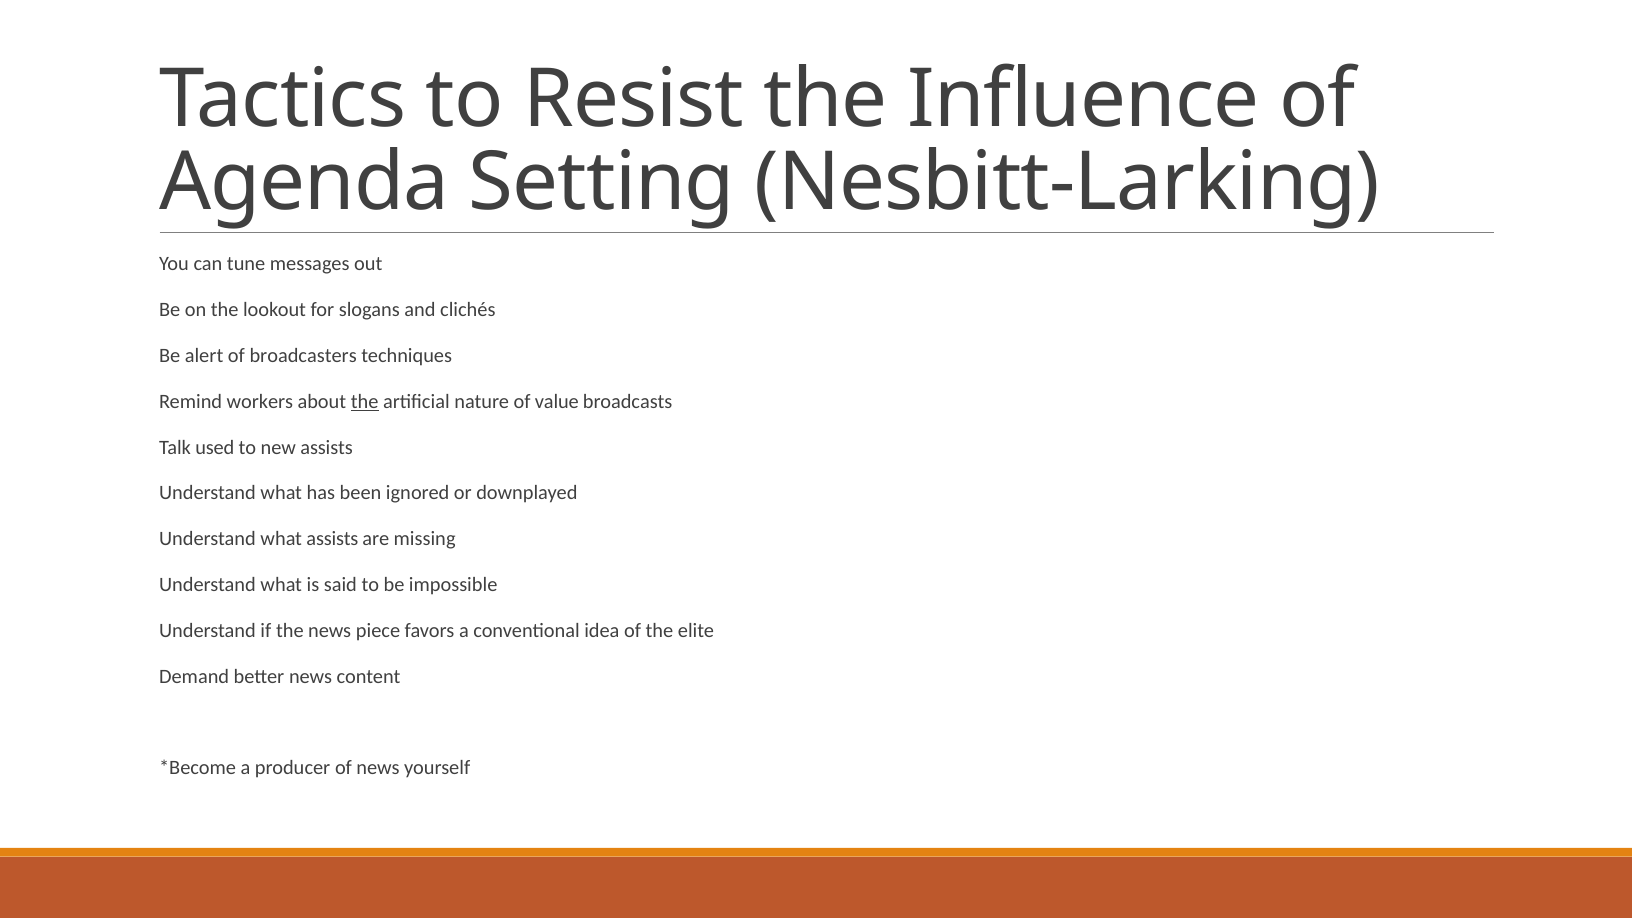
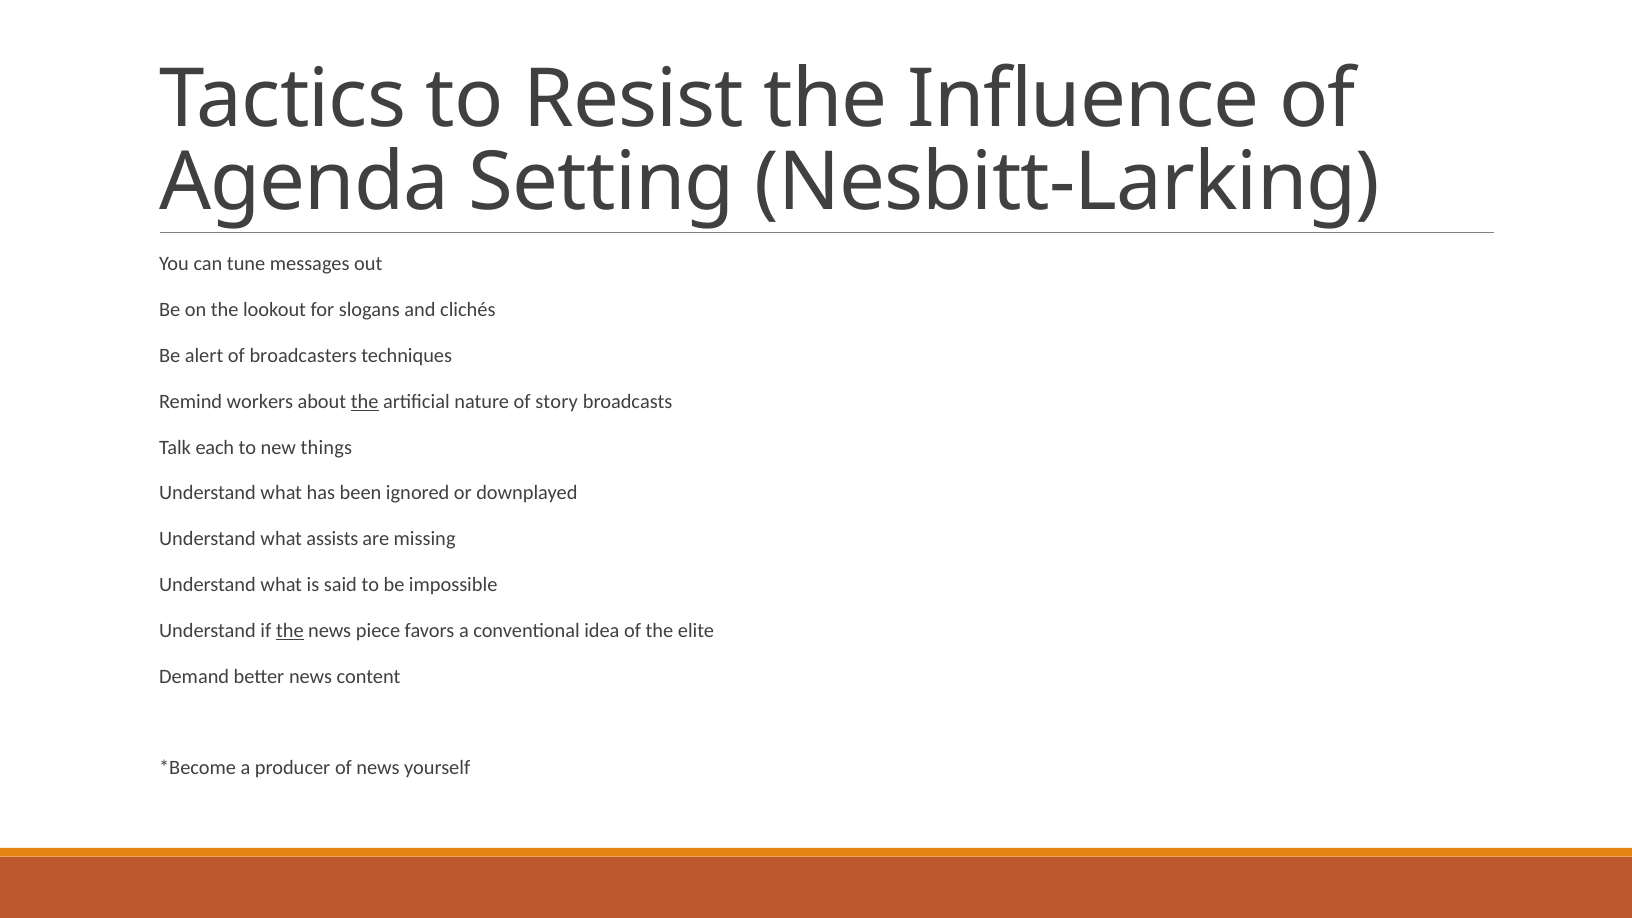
value: value -> story (557, 402)
used: used -> each (215, 447)
new assists: assists -> things (326, 447)
the underline: none -> present (290, 631)
